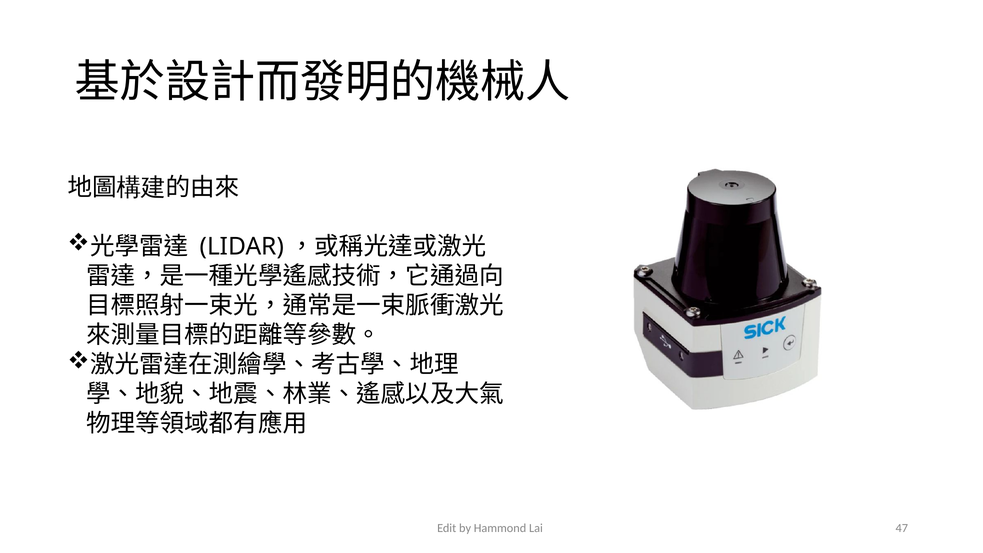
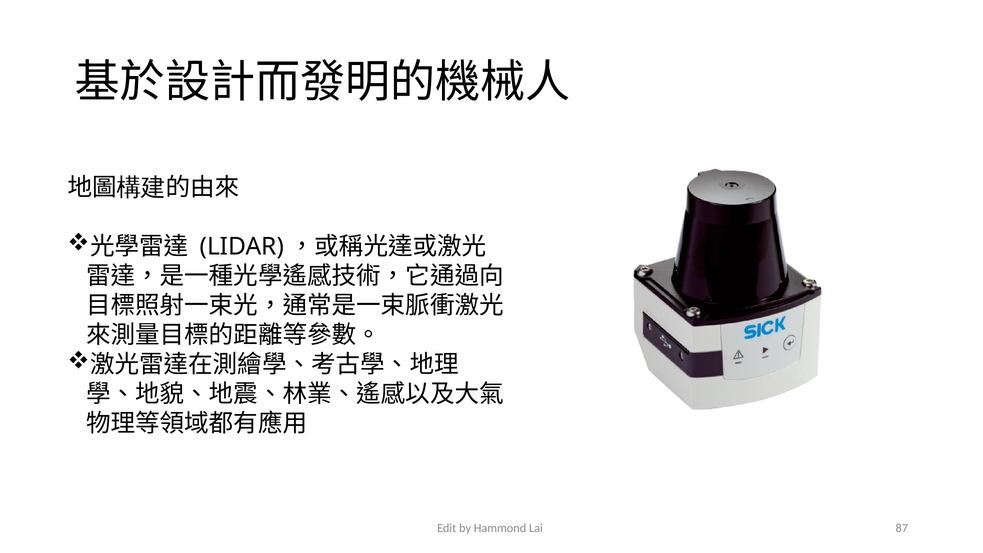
47: 47 -> 87 (902, 528)
